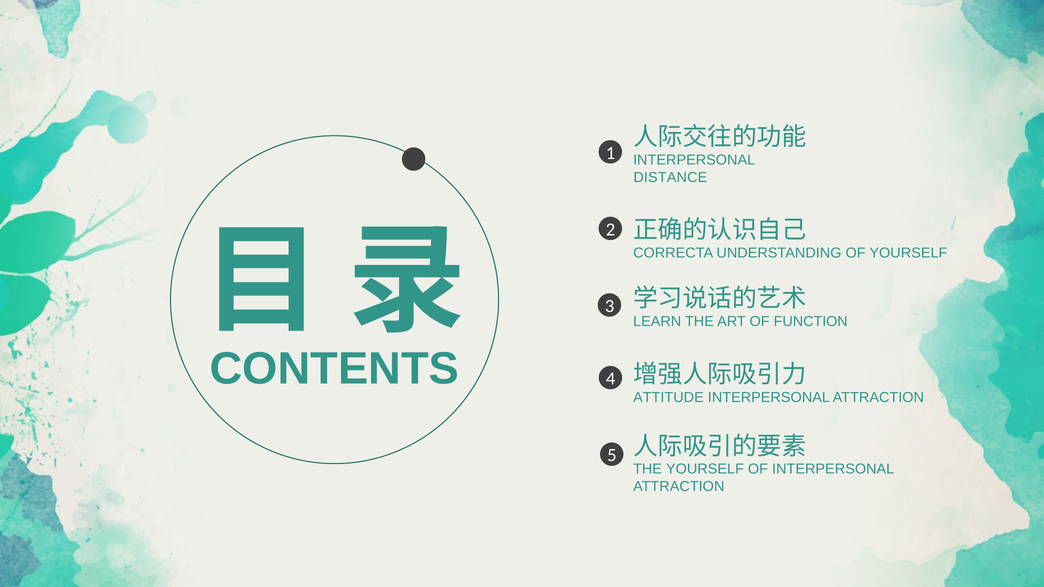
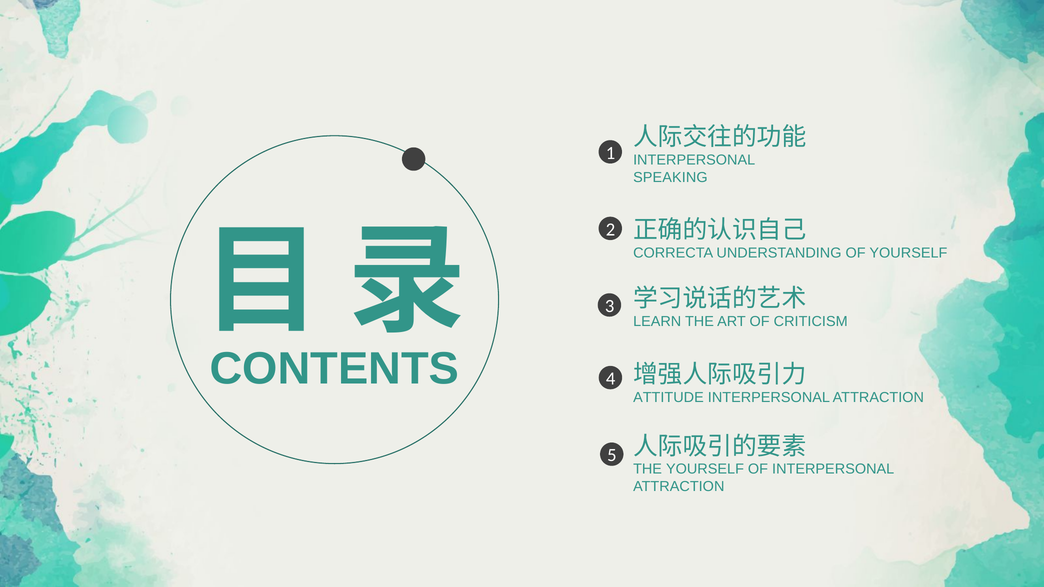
DISTANCE: DISTANCE -> SPEAKING (670, 177)
FUNCTION: FUNCTION -> CRITICISM (811, 321)
